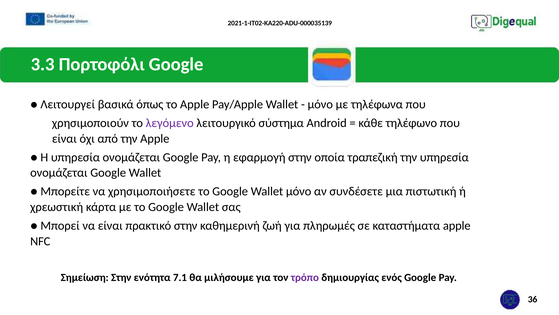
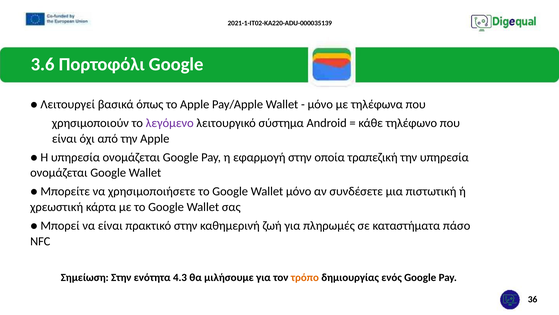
3.3: 3.3 -> 3.6 (43, 64)
καταστήματα apple: apple -> πάσο (457, 225)
7.1: 7.1 -> 4.3 (180, 277)
τρόπο colour: purple -> orange (305, 277)
